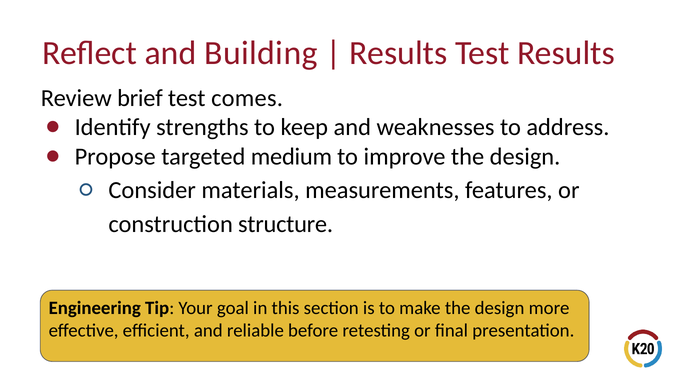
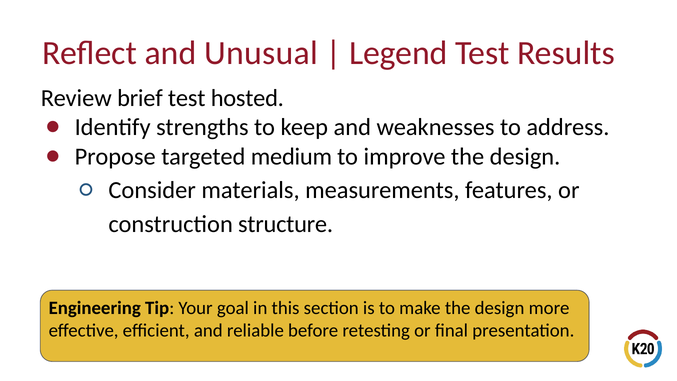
Building: Building -> Unusual (261, 53)
Results: Results -> Legend (398, 53)
comes: comes -> hosted (247, 98)
